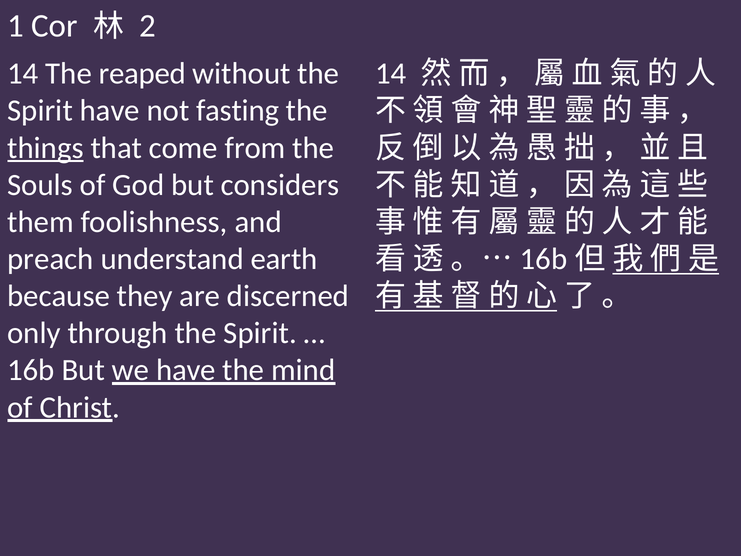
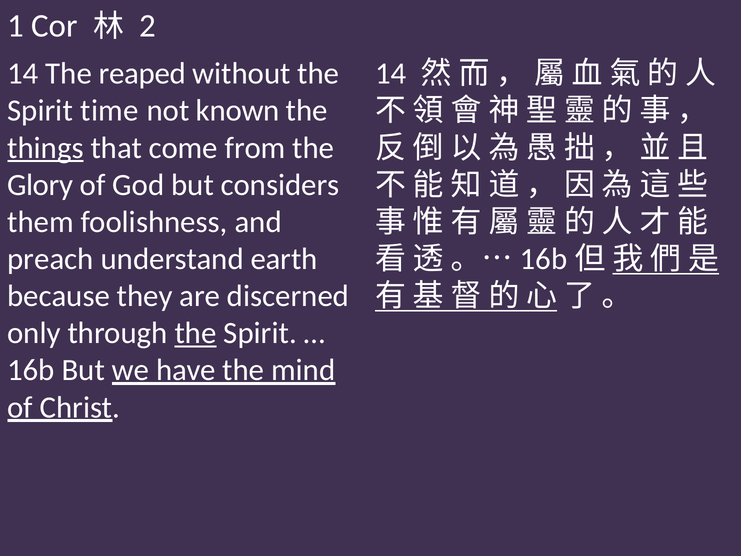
Spirit have: have -> time (110, 111)
fasting: fasting -> known (238, 111)
Souls: Souls -> Glory (40, 185)
the underline: none -> present (196, 333)
